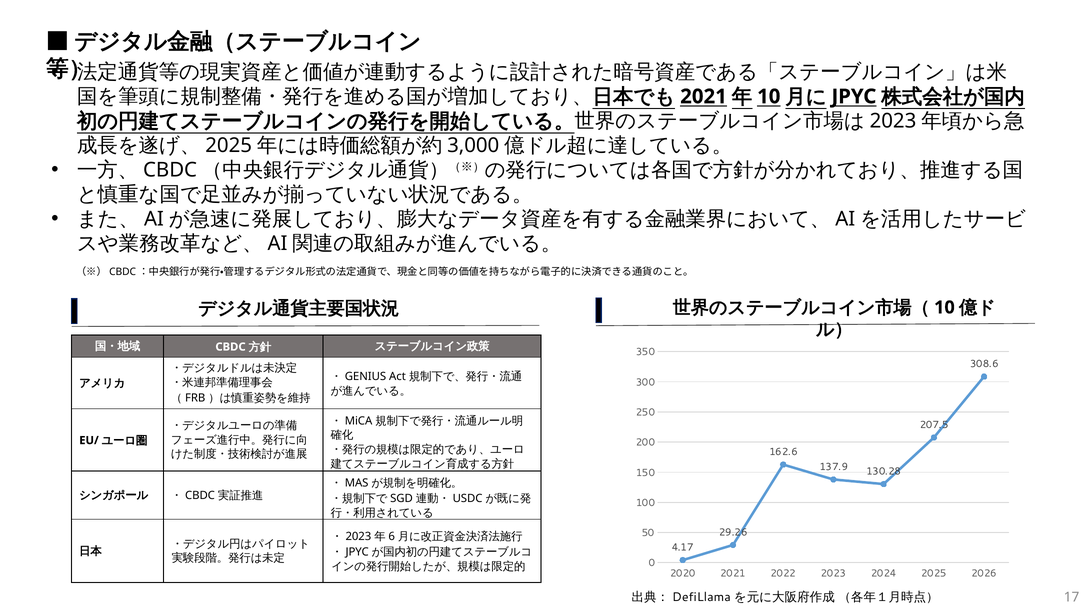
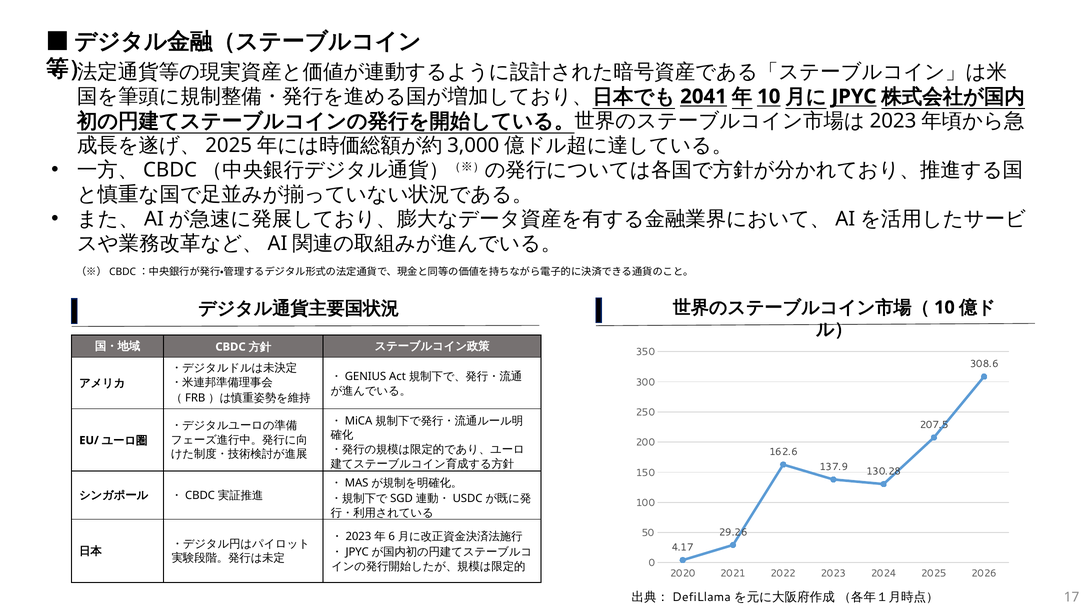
2021: 2021 -> 2041 (704, 97)
